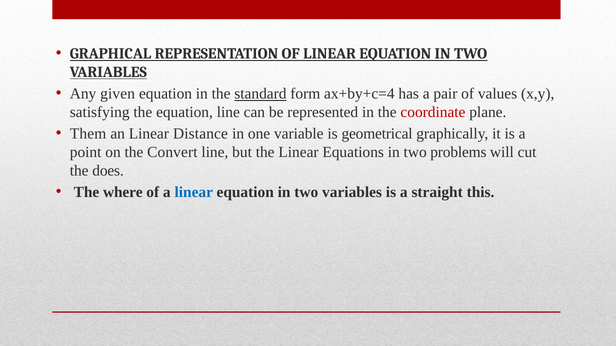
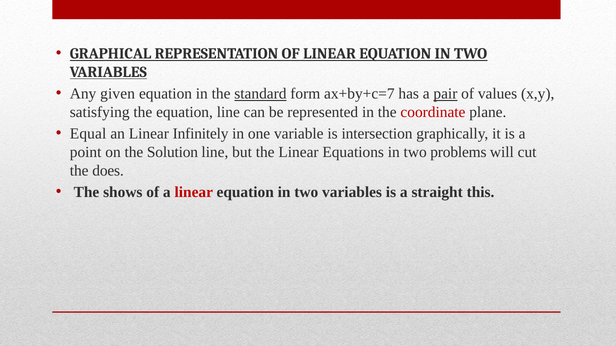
ax+by+c=4: ax+by+c=4 -> ax+by+c=7 (359, 94)
pair underline: none -> present (445, 94)
Them: Them -> Equal (88, 134)
Distance: Distance -> Infinitely (201, 134)
geometrical: geometrical -> intersection (377, 134)
Convert: Convert -> Solution (173, 152)
where: where -> shows (123, 192)
linear colour: blue -> red (194, 192)
